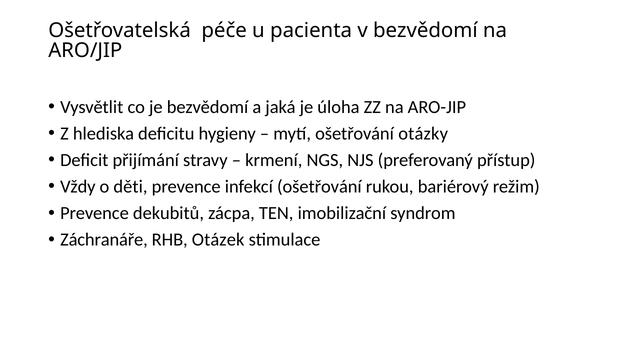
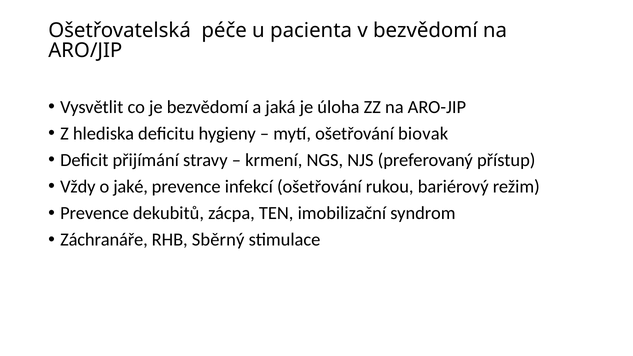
otázky: otázky -> biovak (423, 134)
děti: děti -> jaké (131, 187)
Otázek: Otázek -> Sběrný (218, 240)
